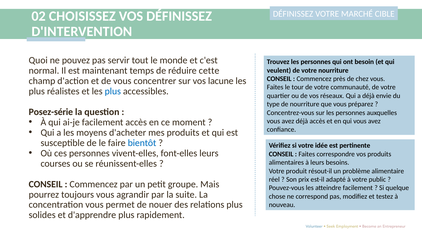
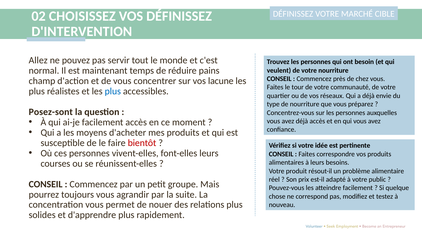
Quoi: Quoi -> Allez (38, 60)
cette: cette -> pains (209, 70)
Posez-série: Posez-série -> Posez-sont (51, 112)
bientôt colour: blue -> red (142, 142)
